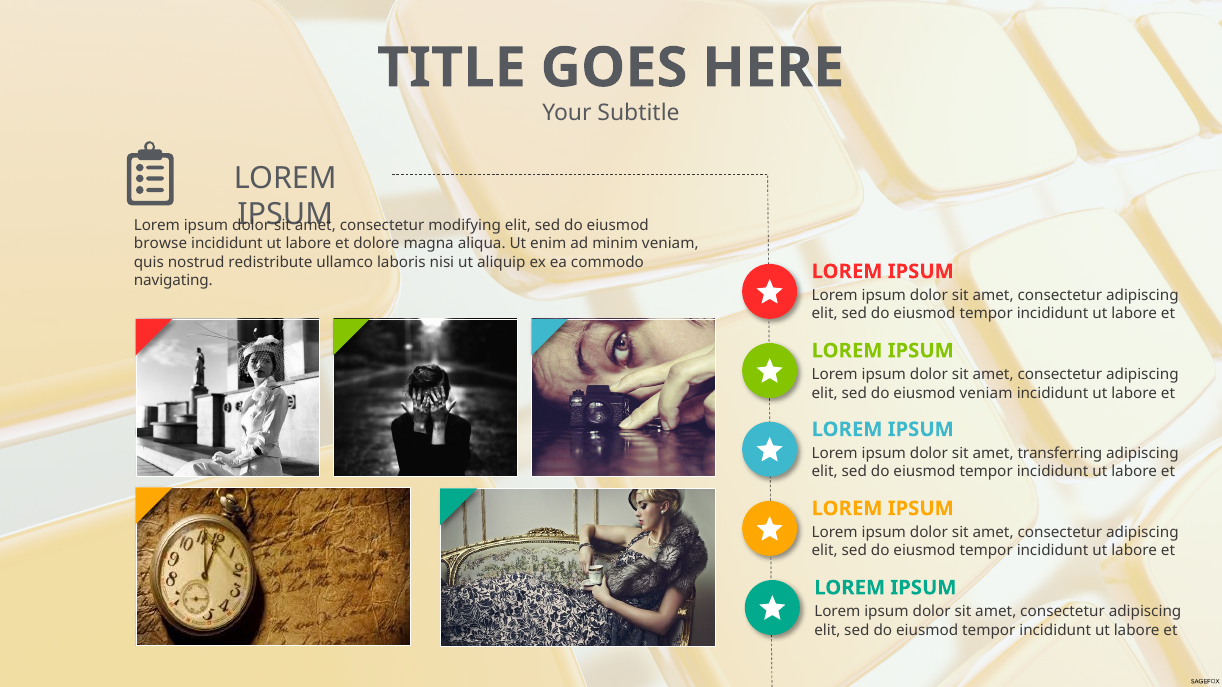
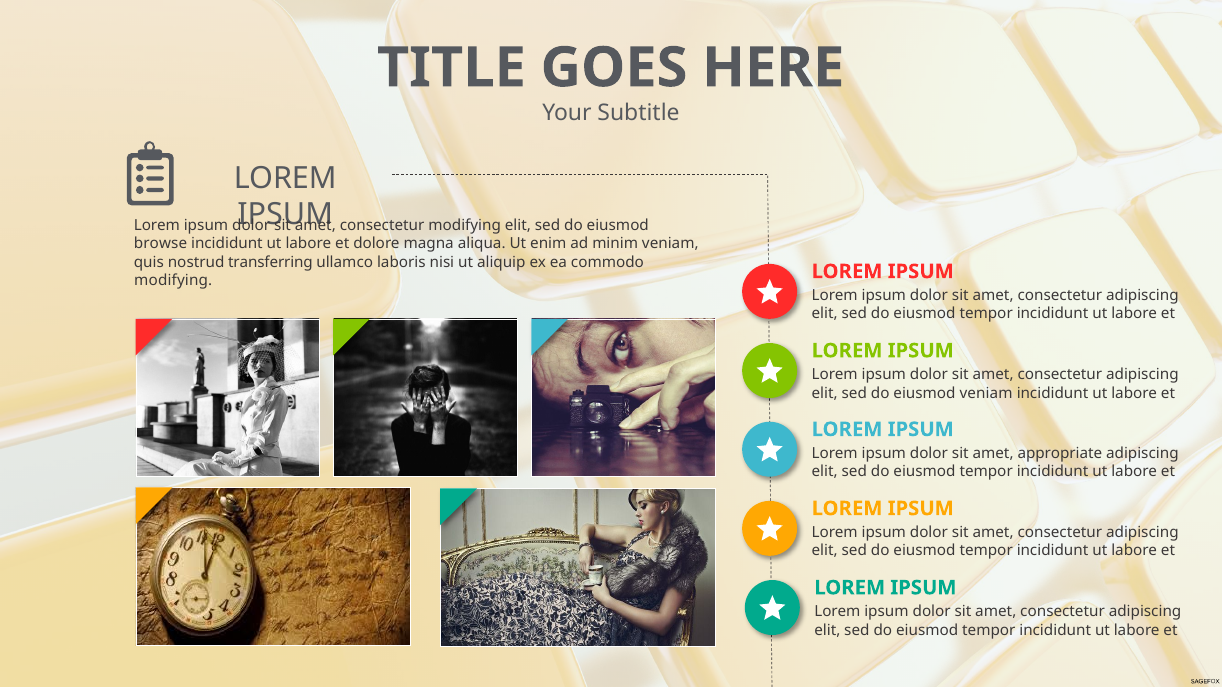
redistribute: redistribute -> transferring (270, 262)
navigating: navigating -> modifying (173, 280)
transferring: transferring -> appropriate (1060, 454)
